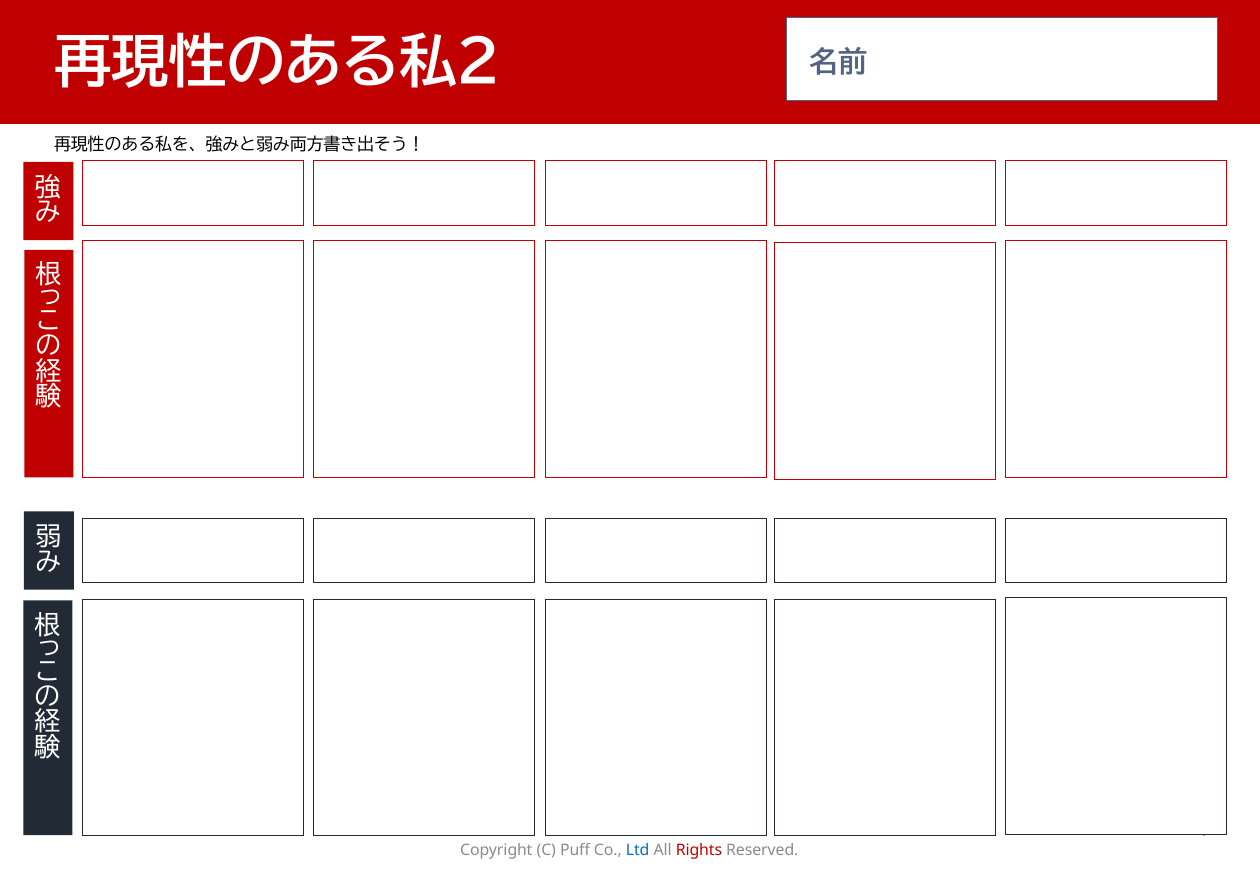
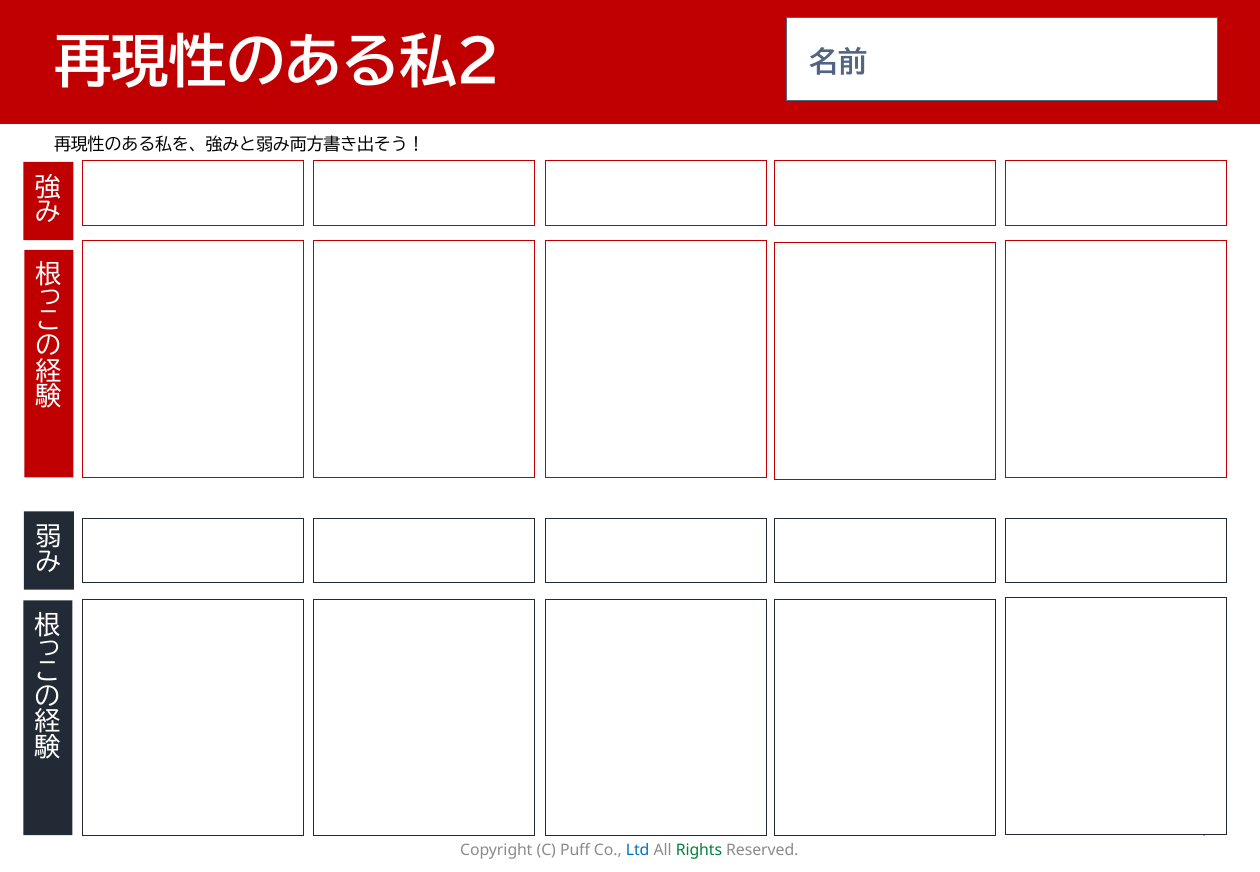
Rights colour: red -> green (699, 850)
